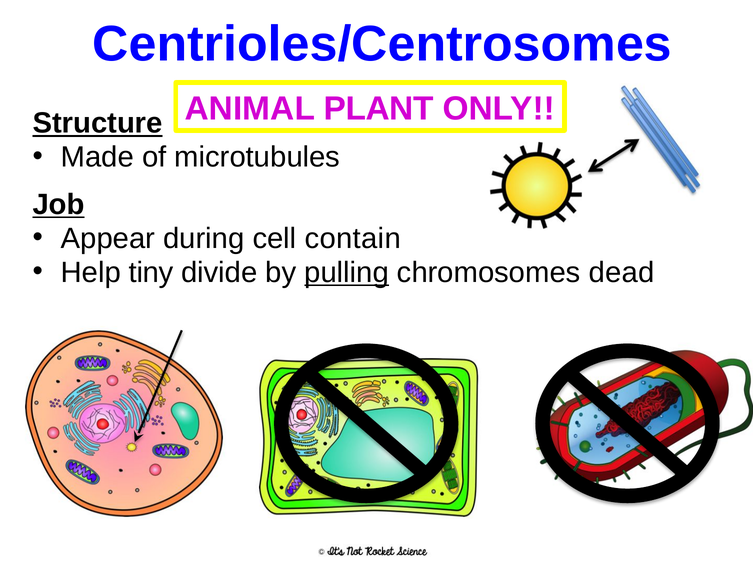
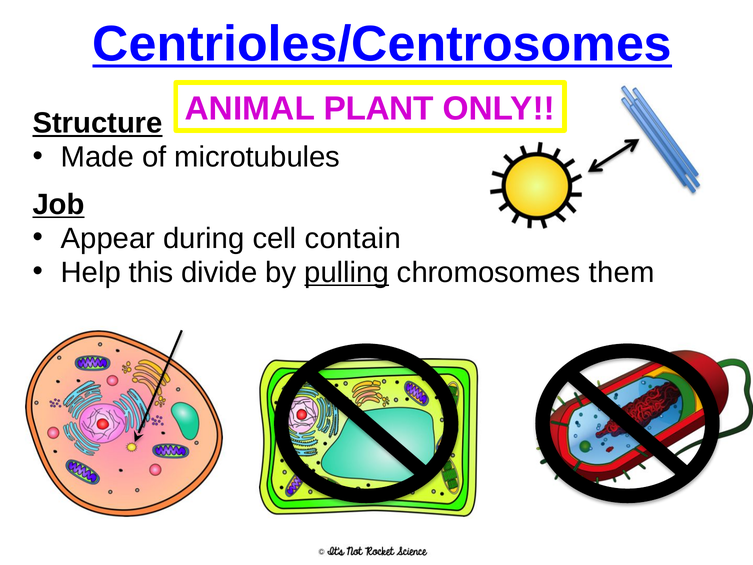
Centrioles/Centrosomes underline: none -> present (382, 44)
tiny: tiny -> this (151, 272)
dead: dead -> them (622, 272)
